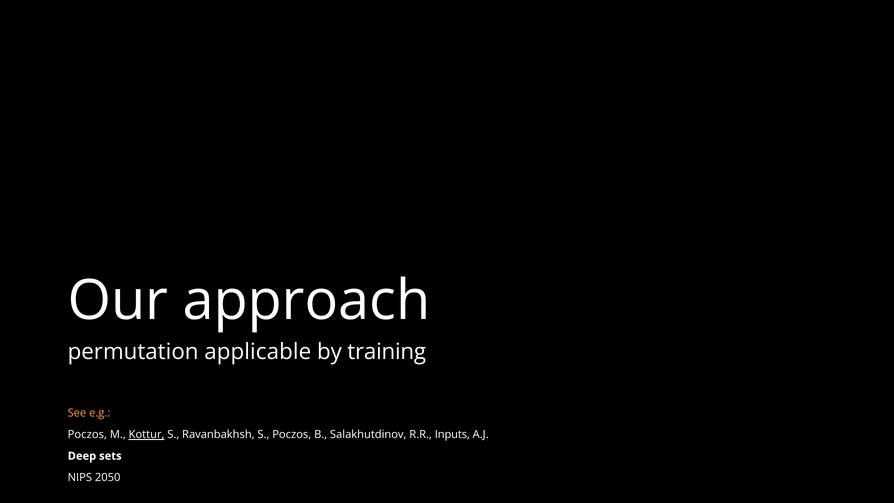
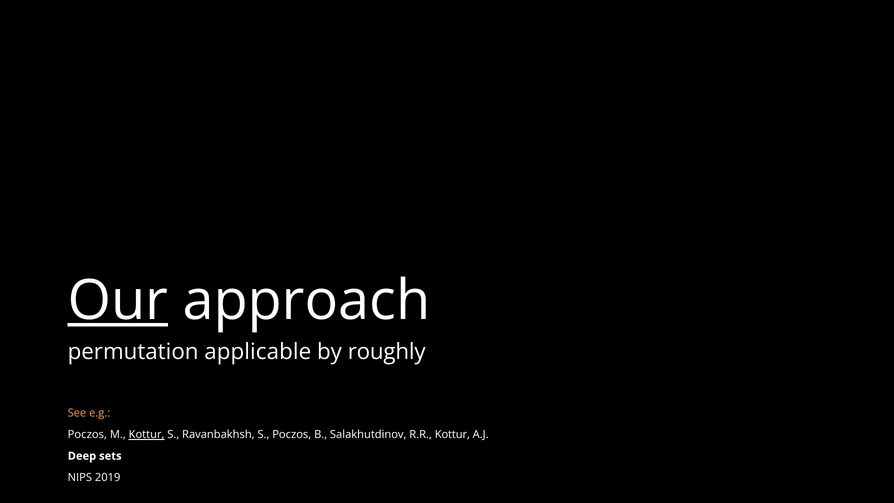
Our underline: none -> present (118, 301)
training: training -> roughly (387, 352)
R.R Inputs: Inputs -> Kottur (452, 435)
2050: 2050 -> 2019 (108, 477)
